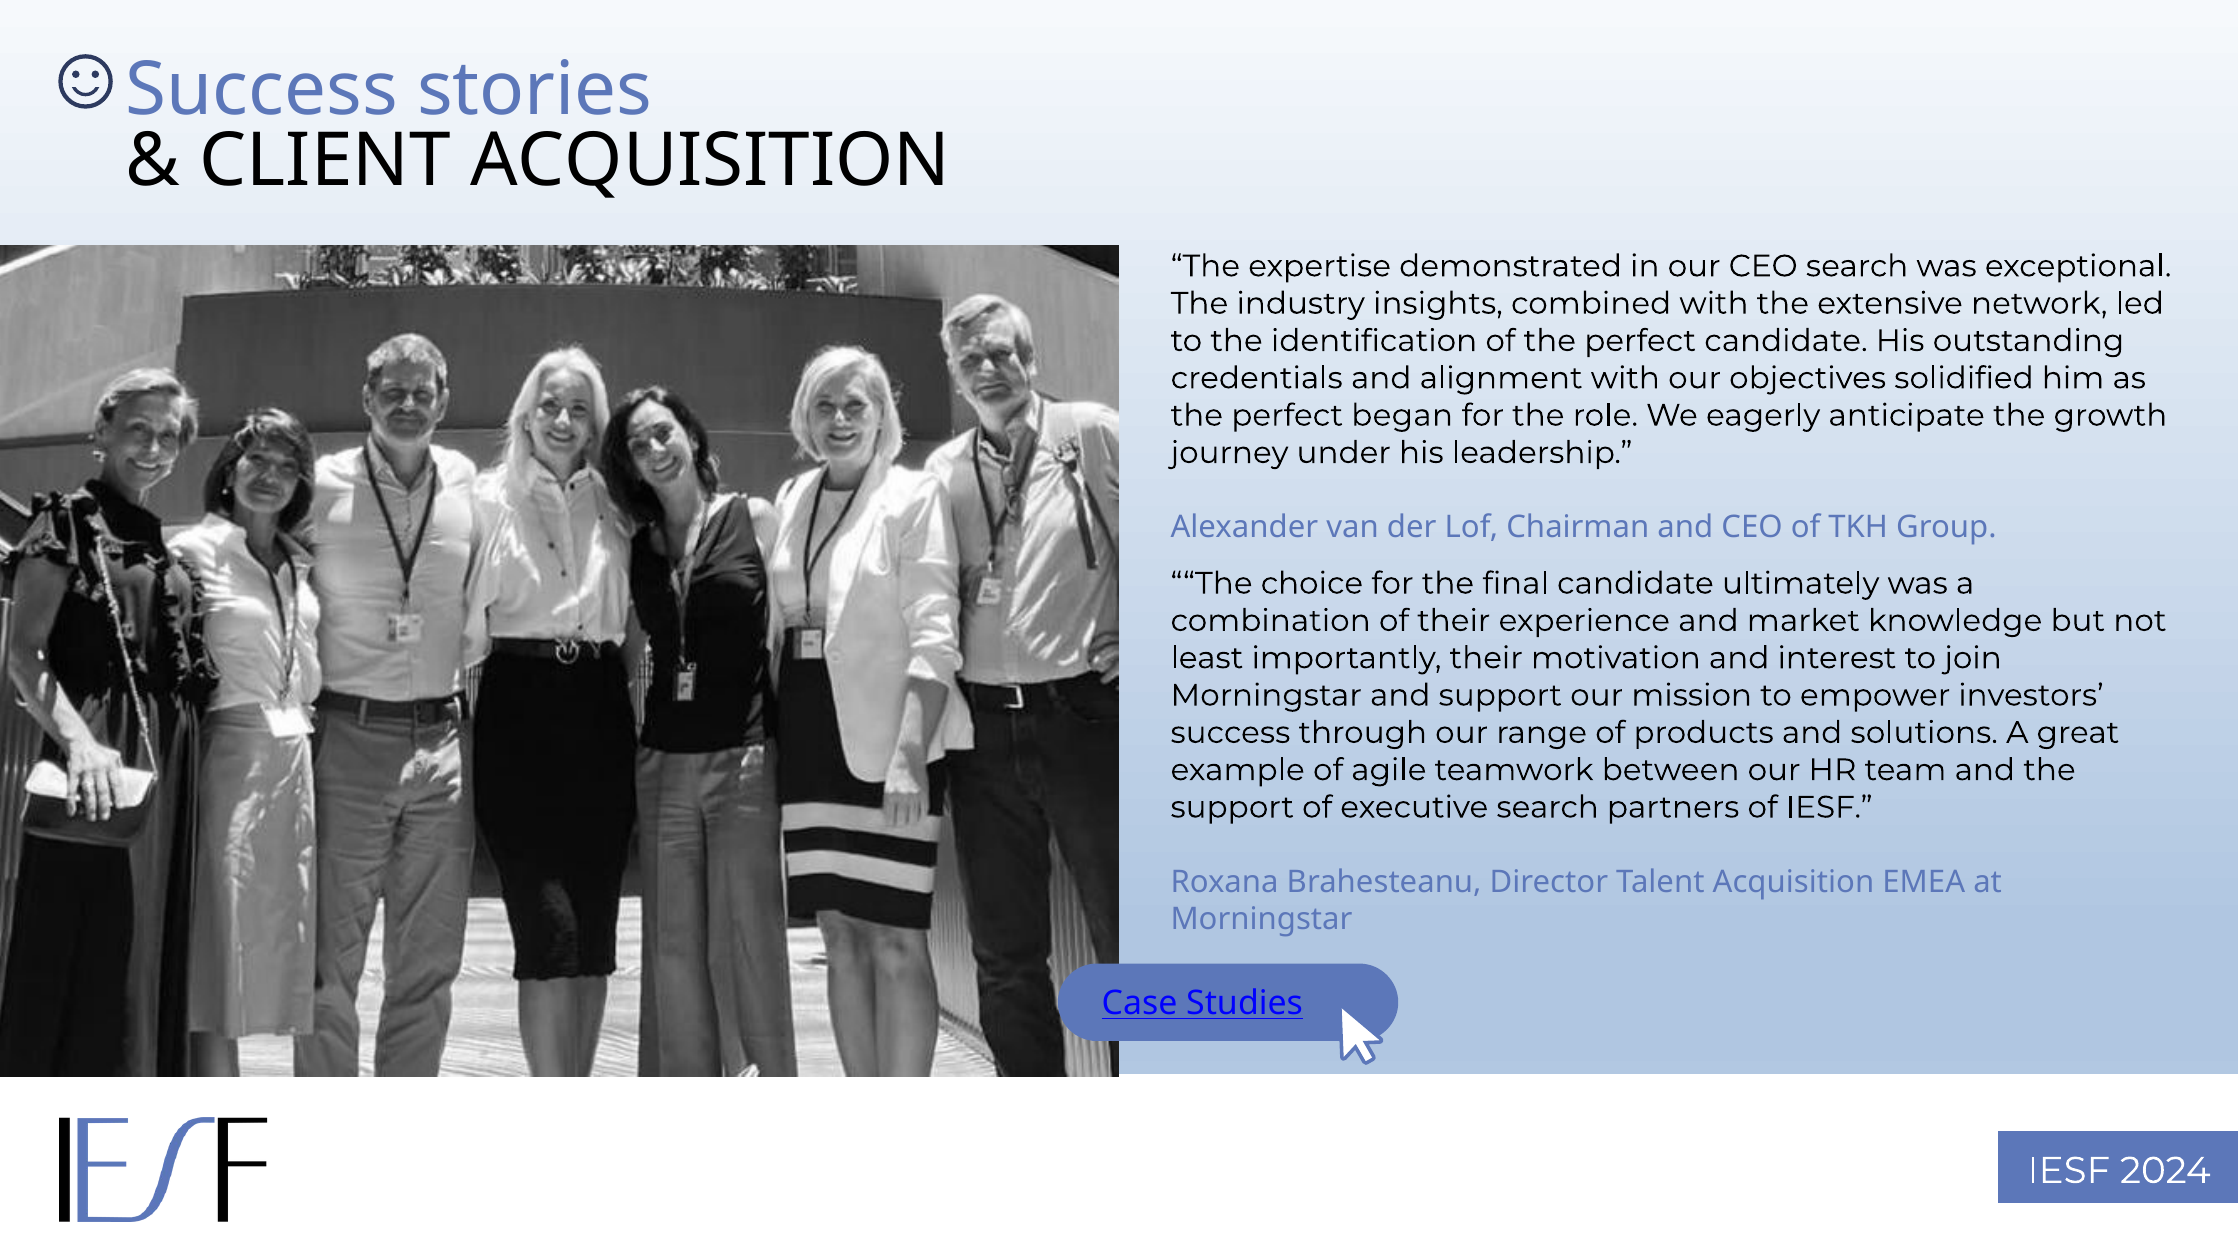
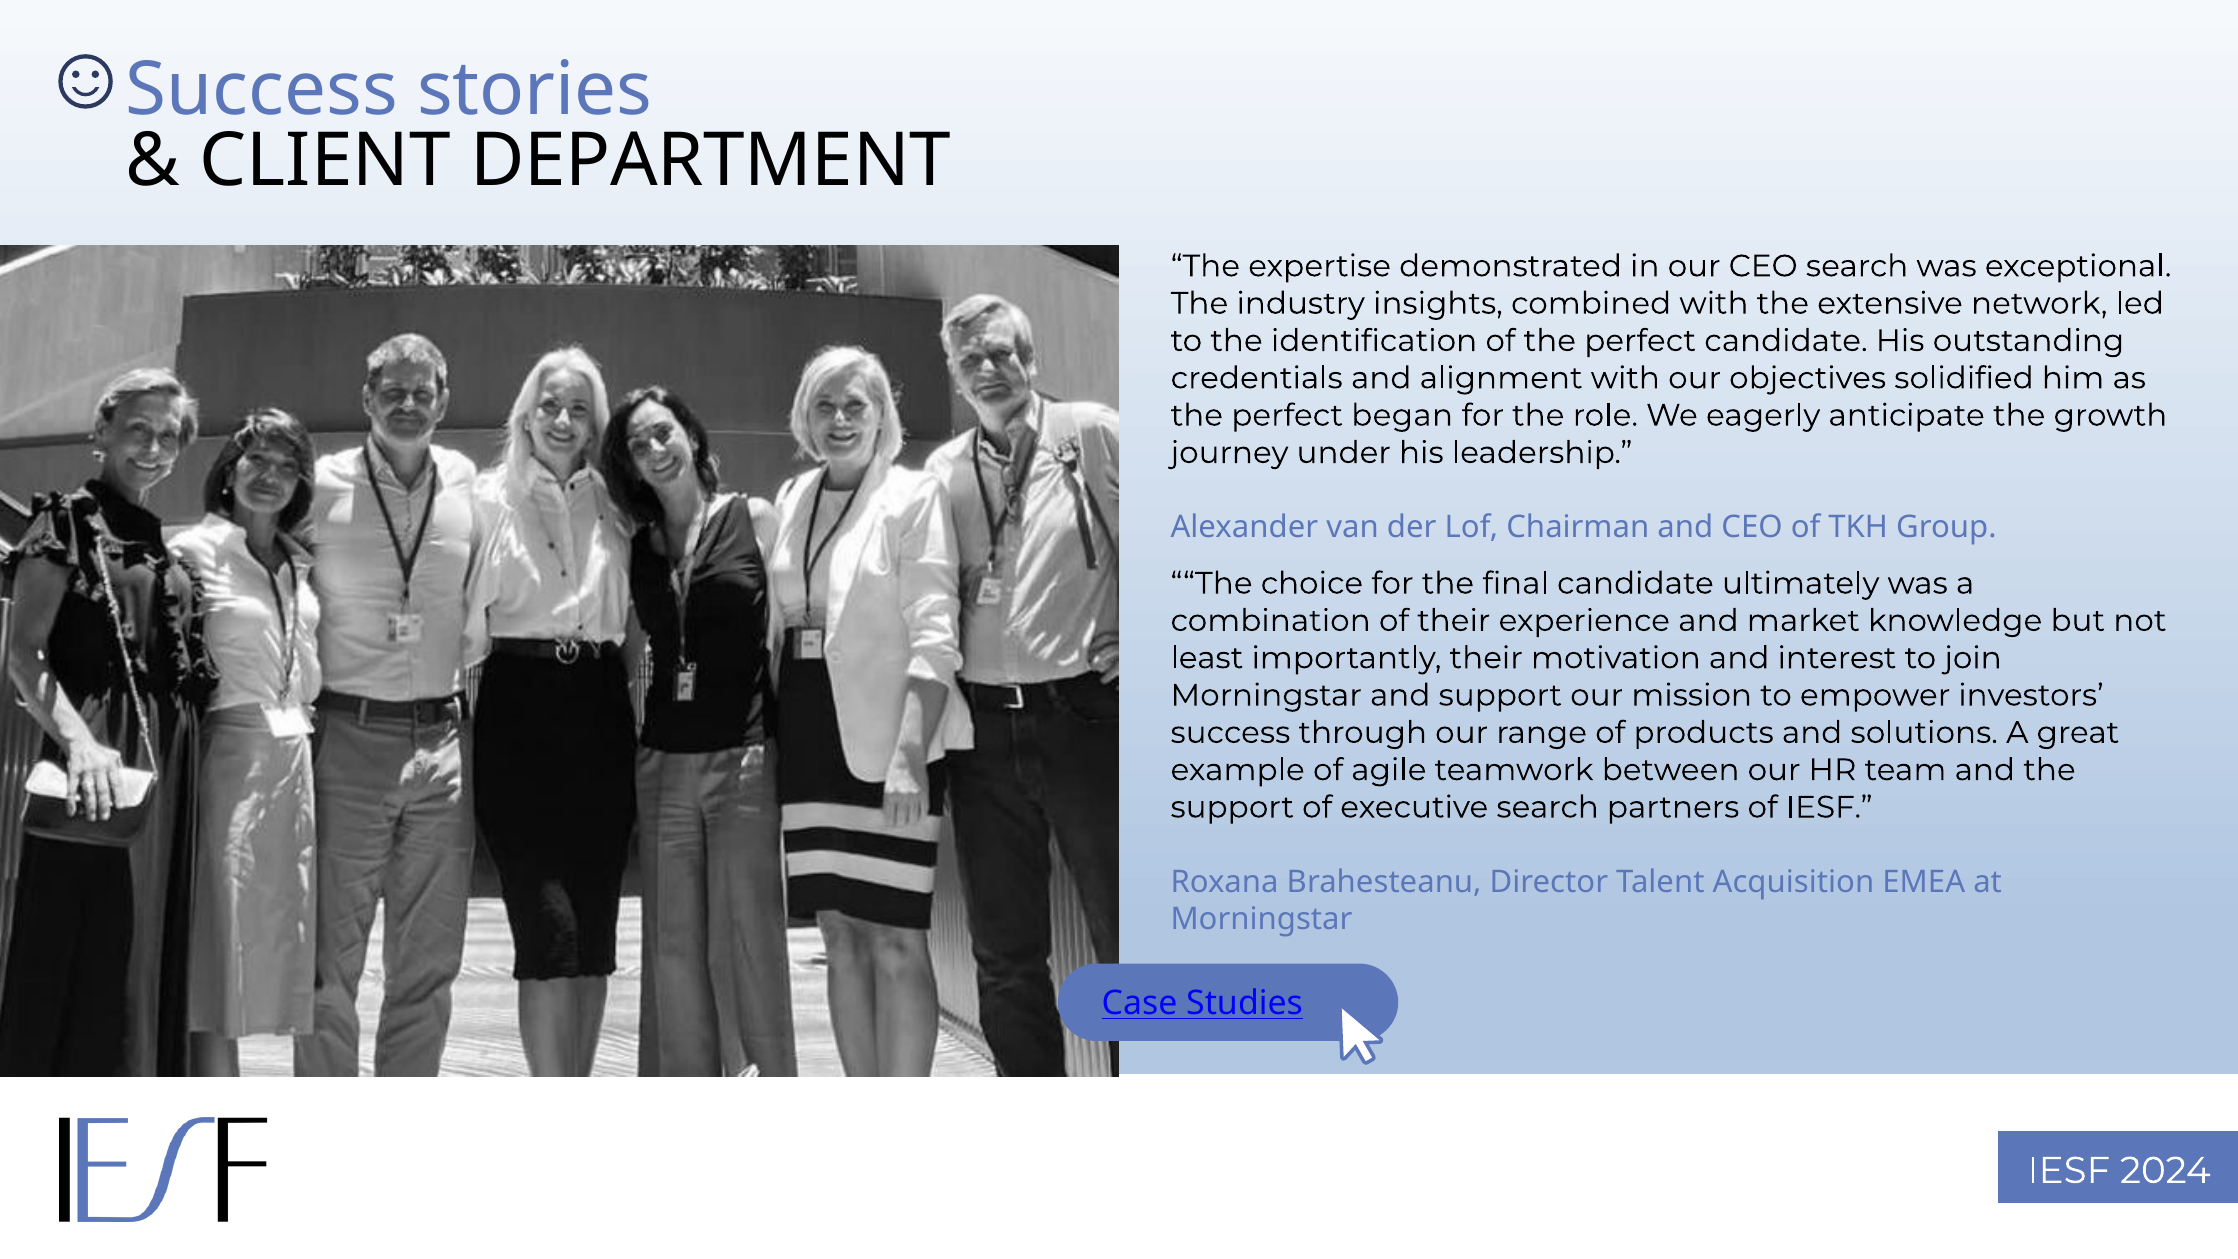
CLIENT ACQUISITION: ACQUISITION -> DEPARTMENT (710, 161)
